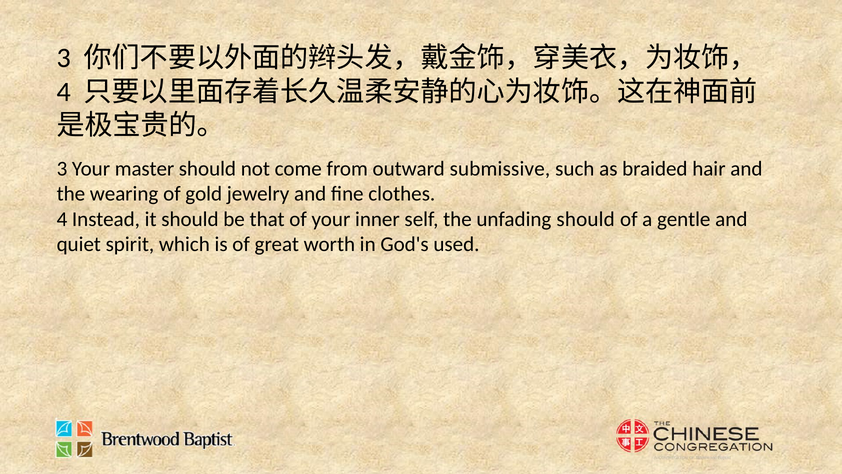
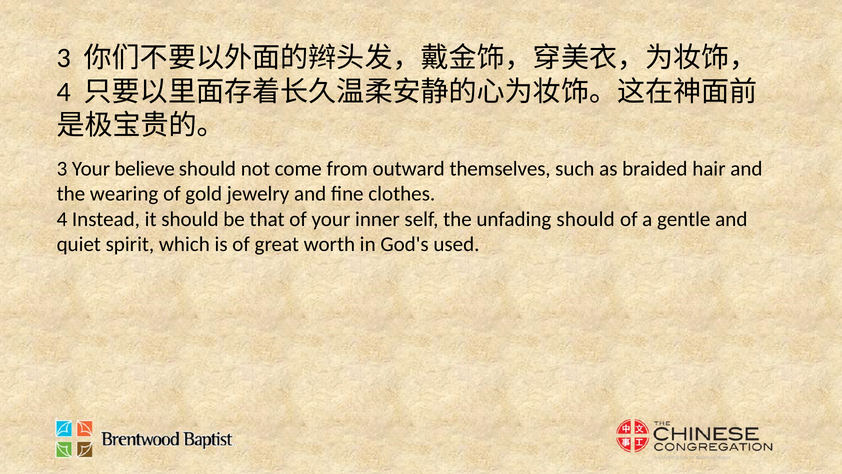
master: master -> believe (145, 168)
submissive: submissive -> themselves (500, 168)
